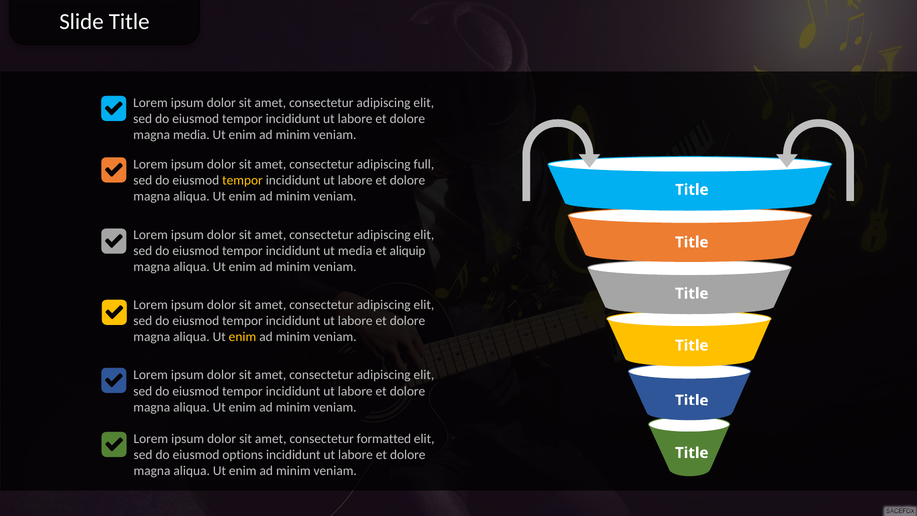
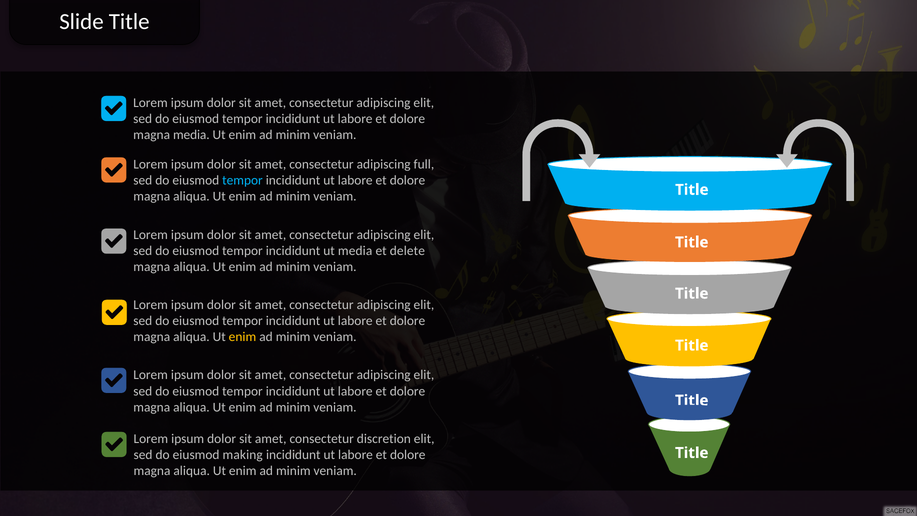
tempor colour: yellow -> light blue (242, 180)
aliquip: aliquip -> delete (407, 251)
formatted: formatted -> discretion (384, 439)
options: options -> making (243, 455)
